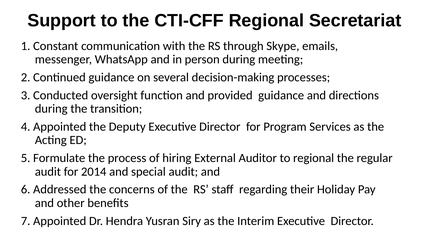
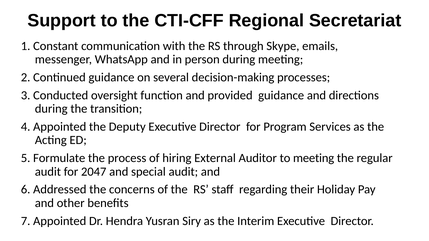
to regional: regional -> meeting (314, 158)
2014: 2014 -> 2047 (94, 172)
